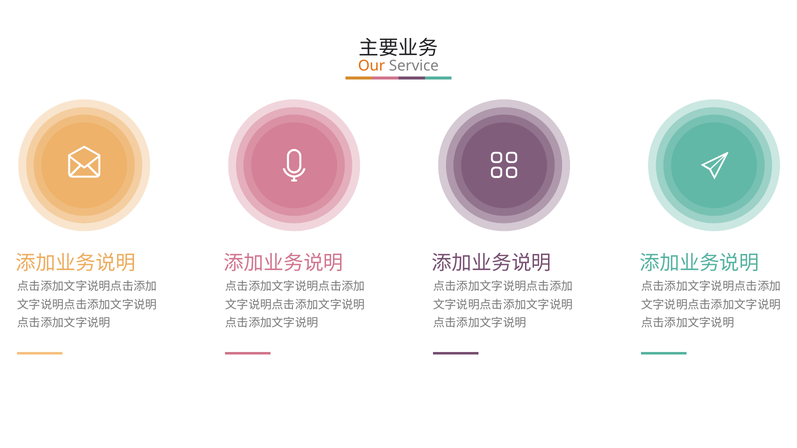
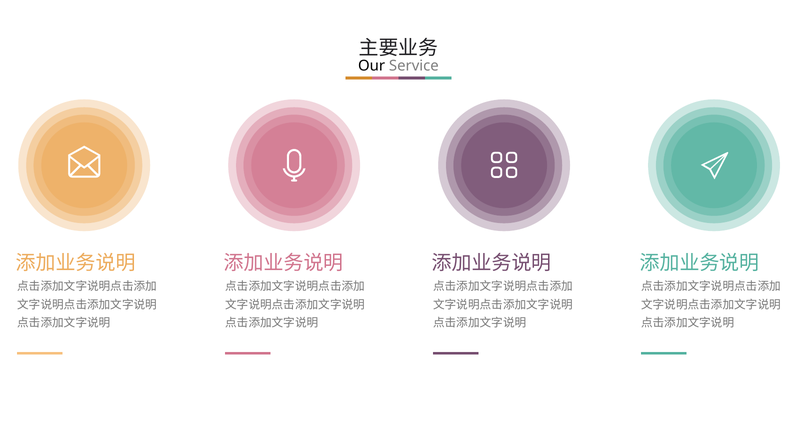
Our colour: orange -> black (372, 66)
